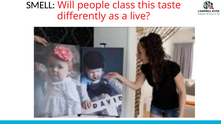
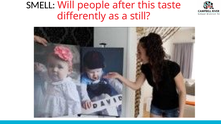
class: class -> after (124, 5)
live: live -> still (140, 16)
